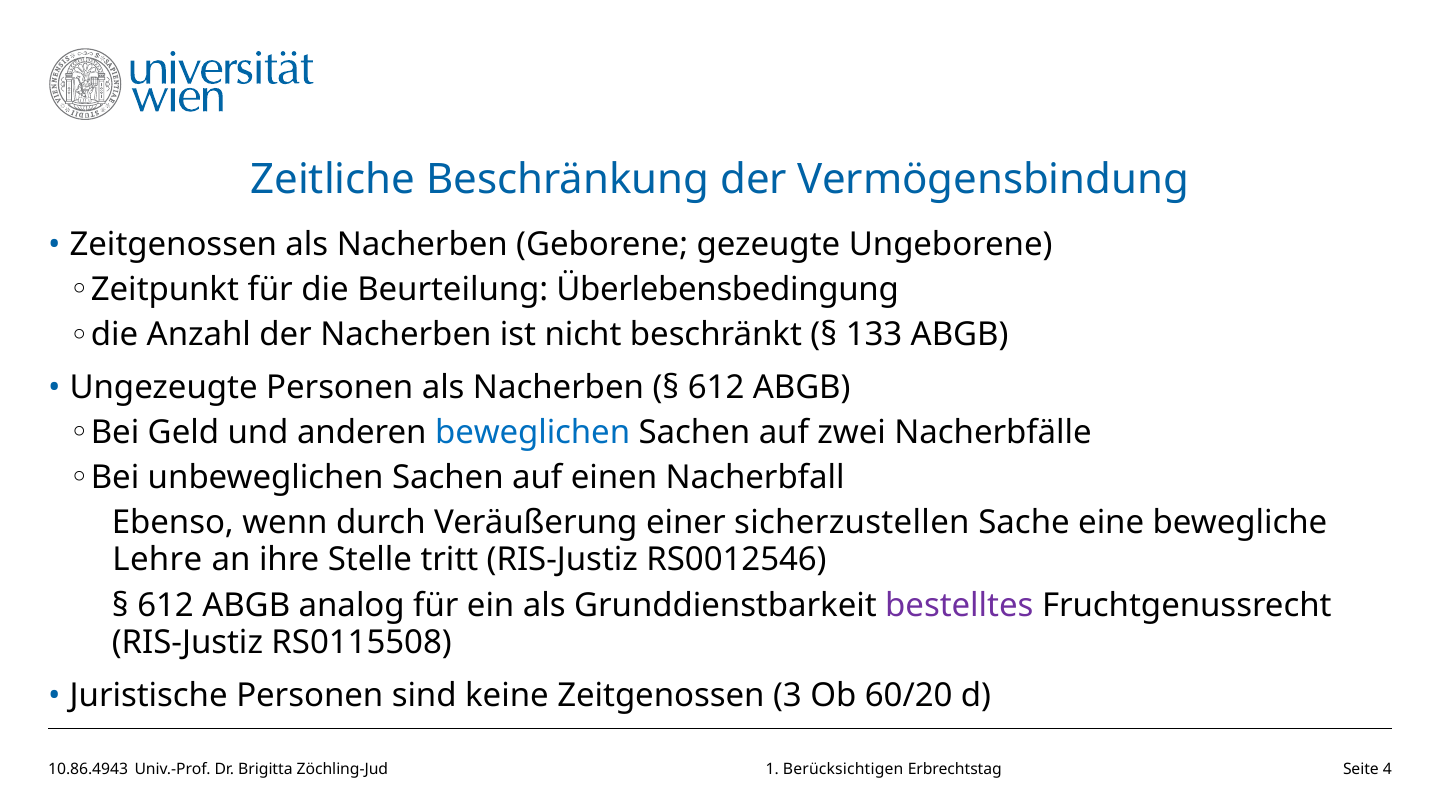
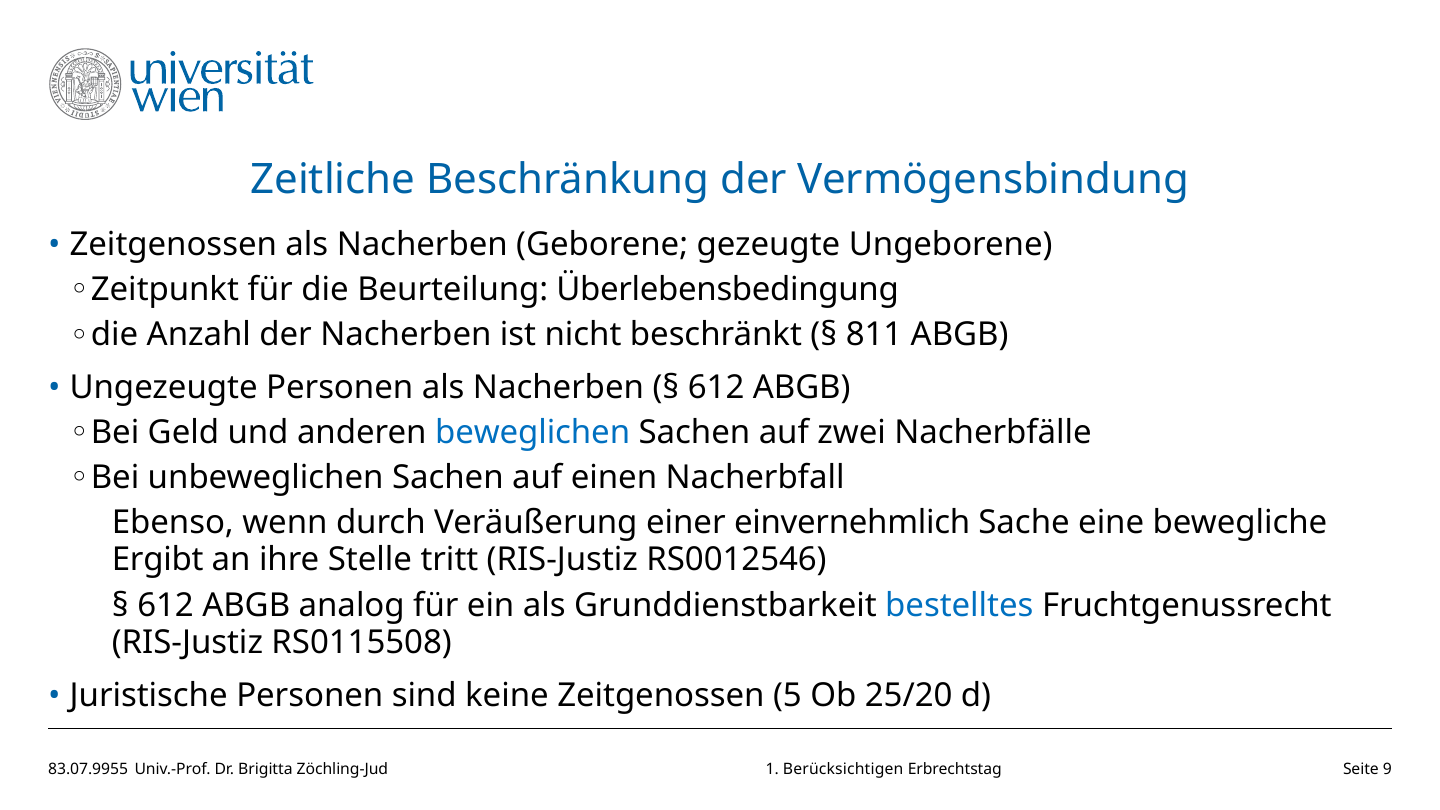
133: 133 -> 811 (874, 335)
sicherzustellen: sicherzustellen -> einvernehmlich (852, 523)
Lehre: Lehre -> Ergibt (158, 560)
bestelltes colour: purple -> blue (959, 605)
3: 3 -> 5 (787, 695)
60/20: 60/20 -> 25/20 (909, 695)
10.86.4943: 10.86.4943 -> 83.07.9955 (88, 769)
4: 4 -> 9 (1387, 769)
